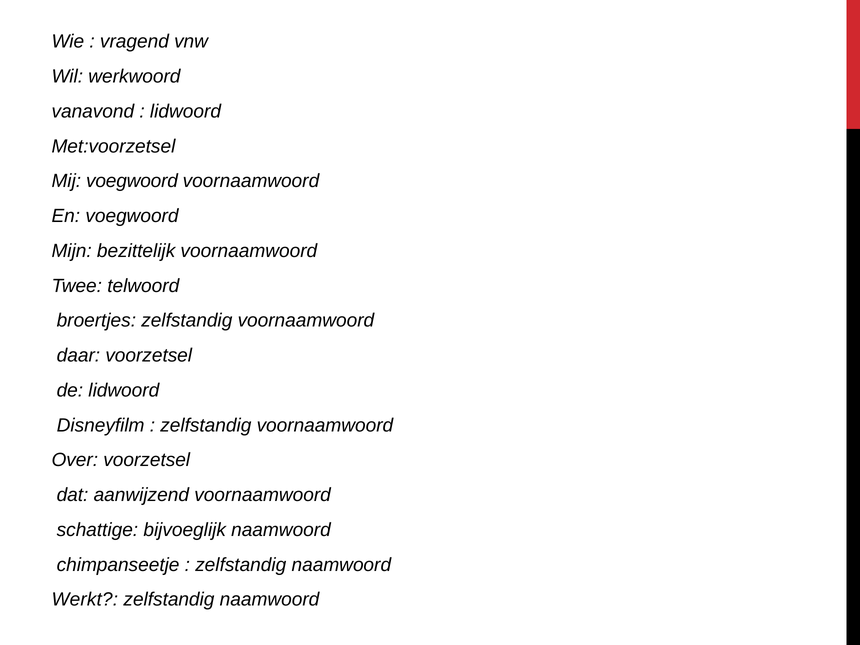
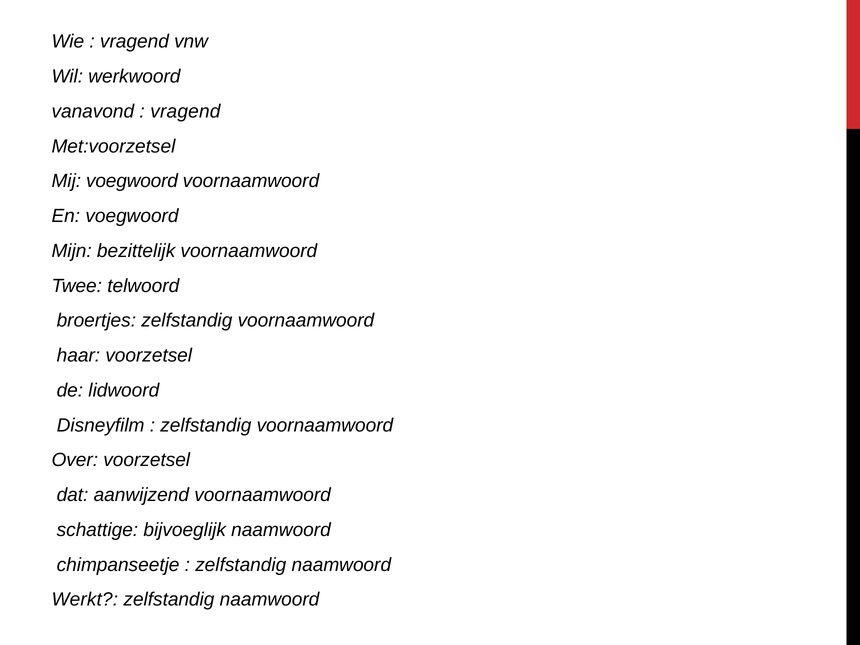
lidwoord: lidwoord -> vragend (185, 111)
daar: daar -> haar (78, 355)
